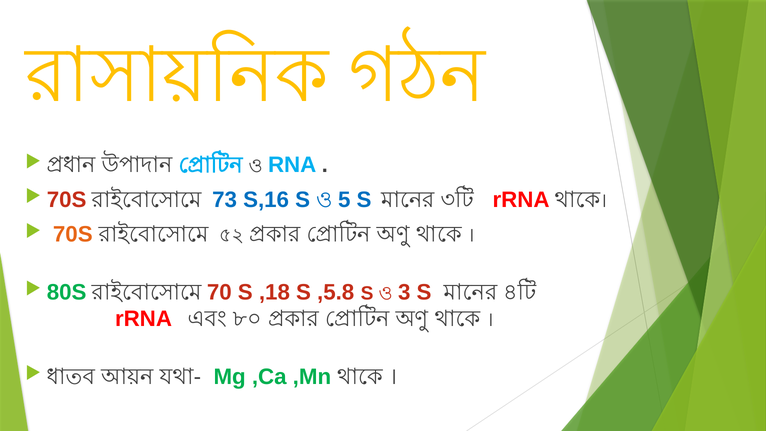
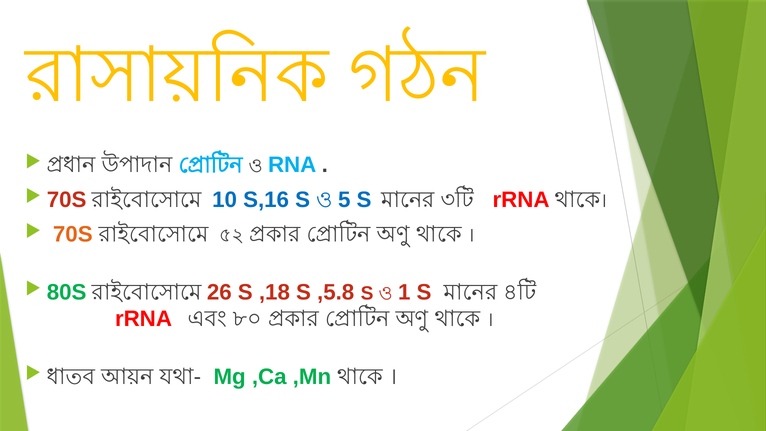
73: 73 -> 10 (225, 200)
70: 70 -> 26 (219, 292)
3: 3 -> 1 (404, 292)
